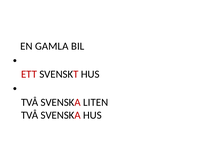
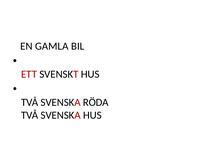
LITEN: LITEN -> RÖDA (96, 102)
